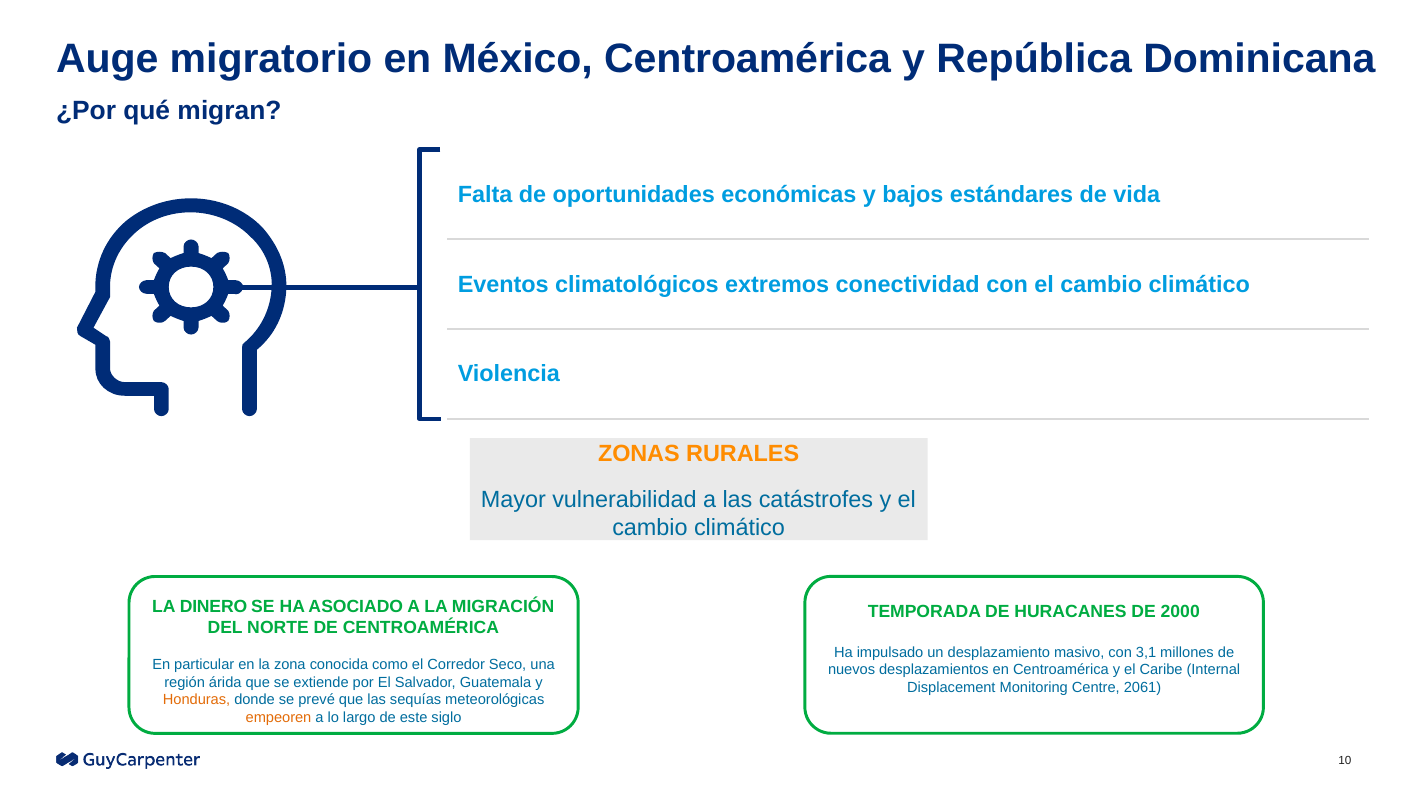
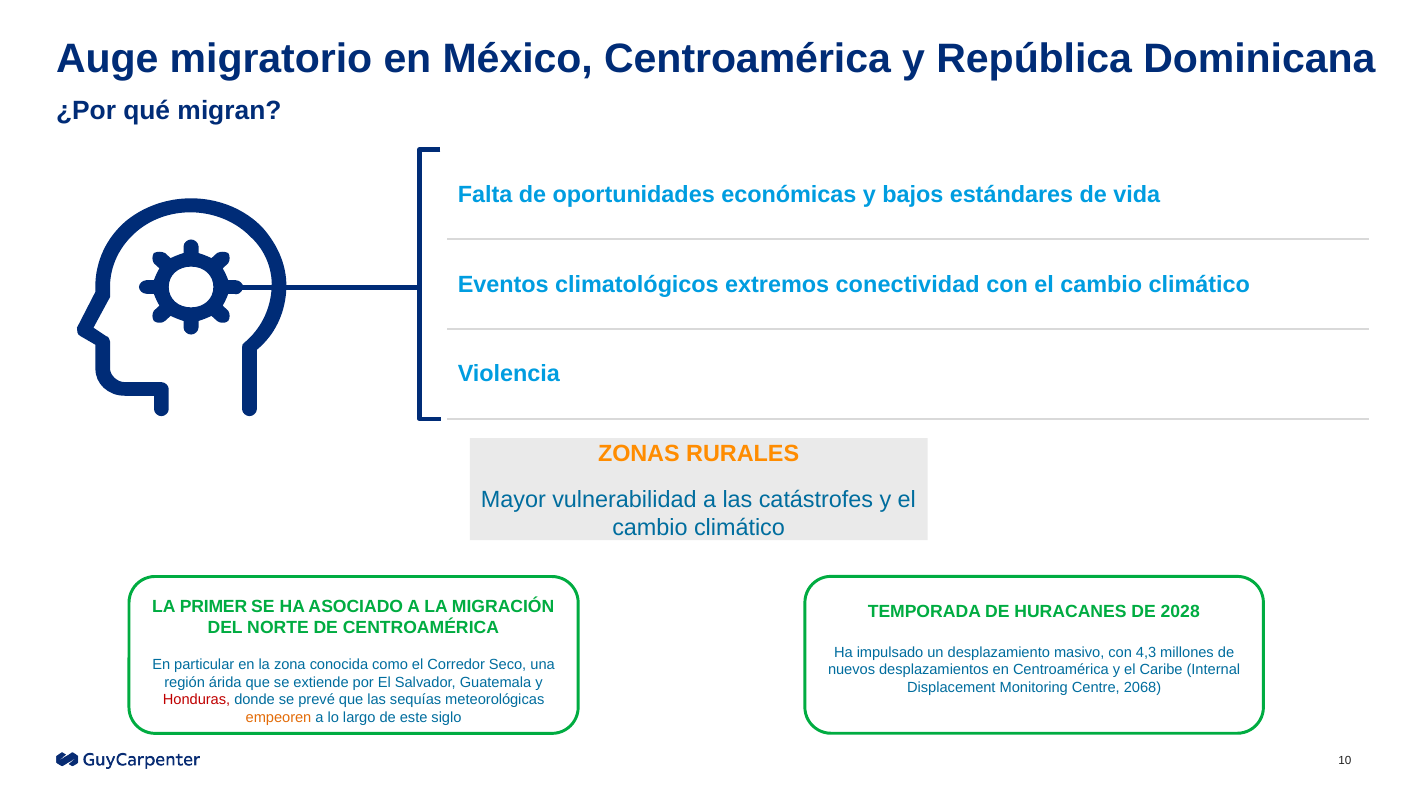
DINERO: DINERO -> PRIMER (213, 606)
2000: 2000 -> 2028 (1180, 612)
3,1: 3,1 -> 4,3 (1146, 652)
2061: 2061 -> 2068 (1142, 687)
Honduras colour: orange -> red (197, 699)
